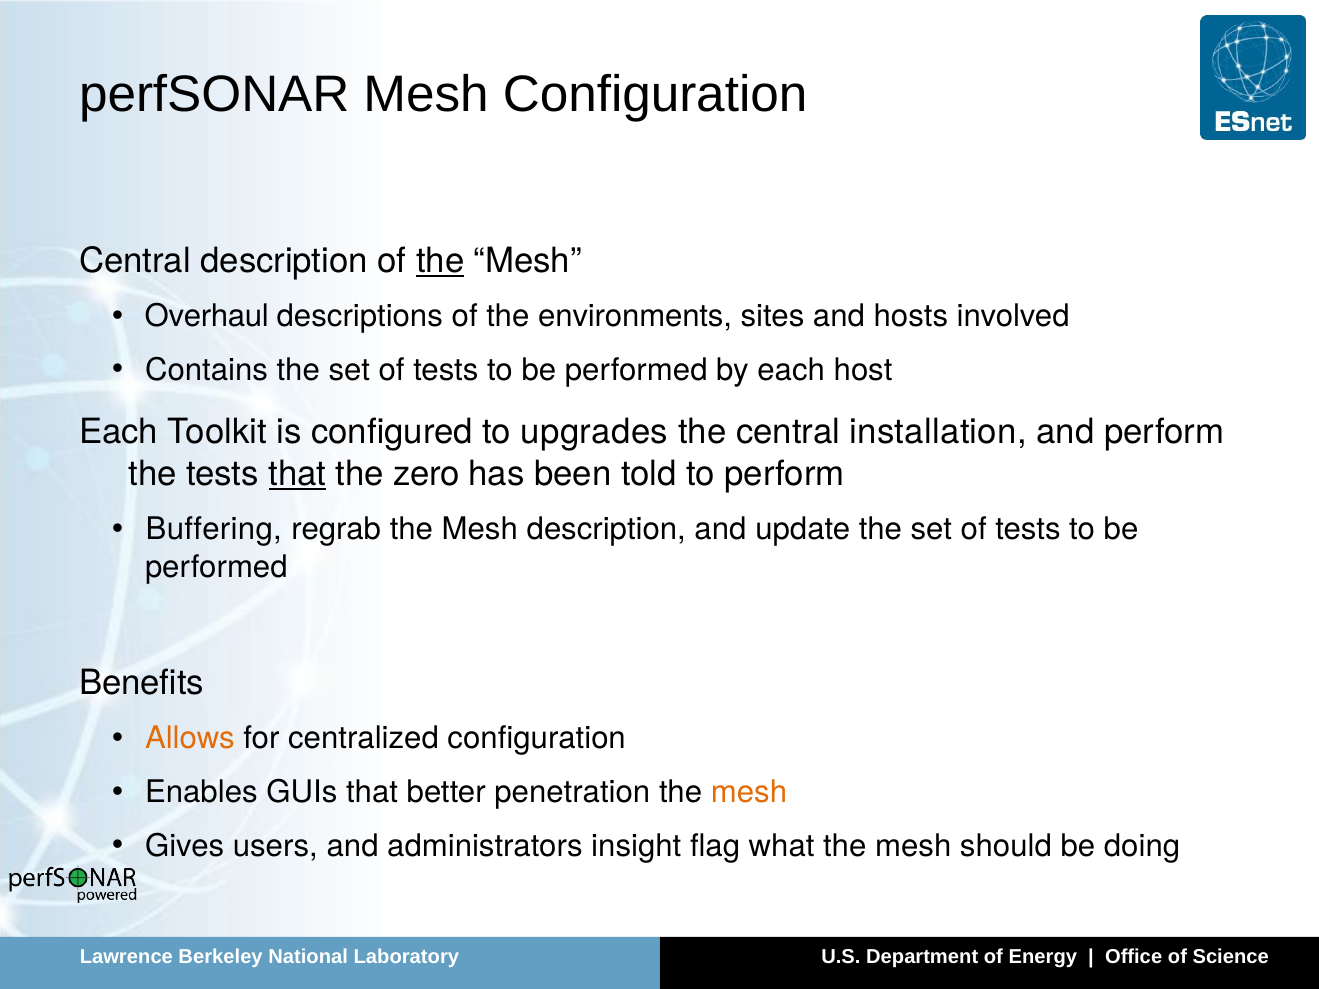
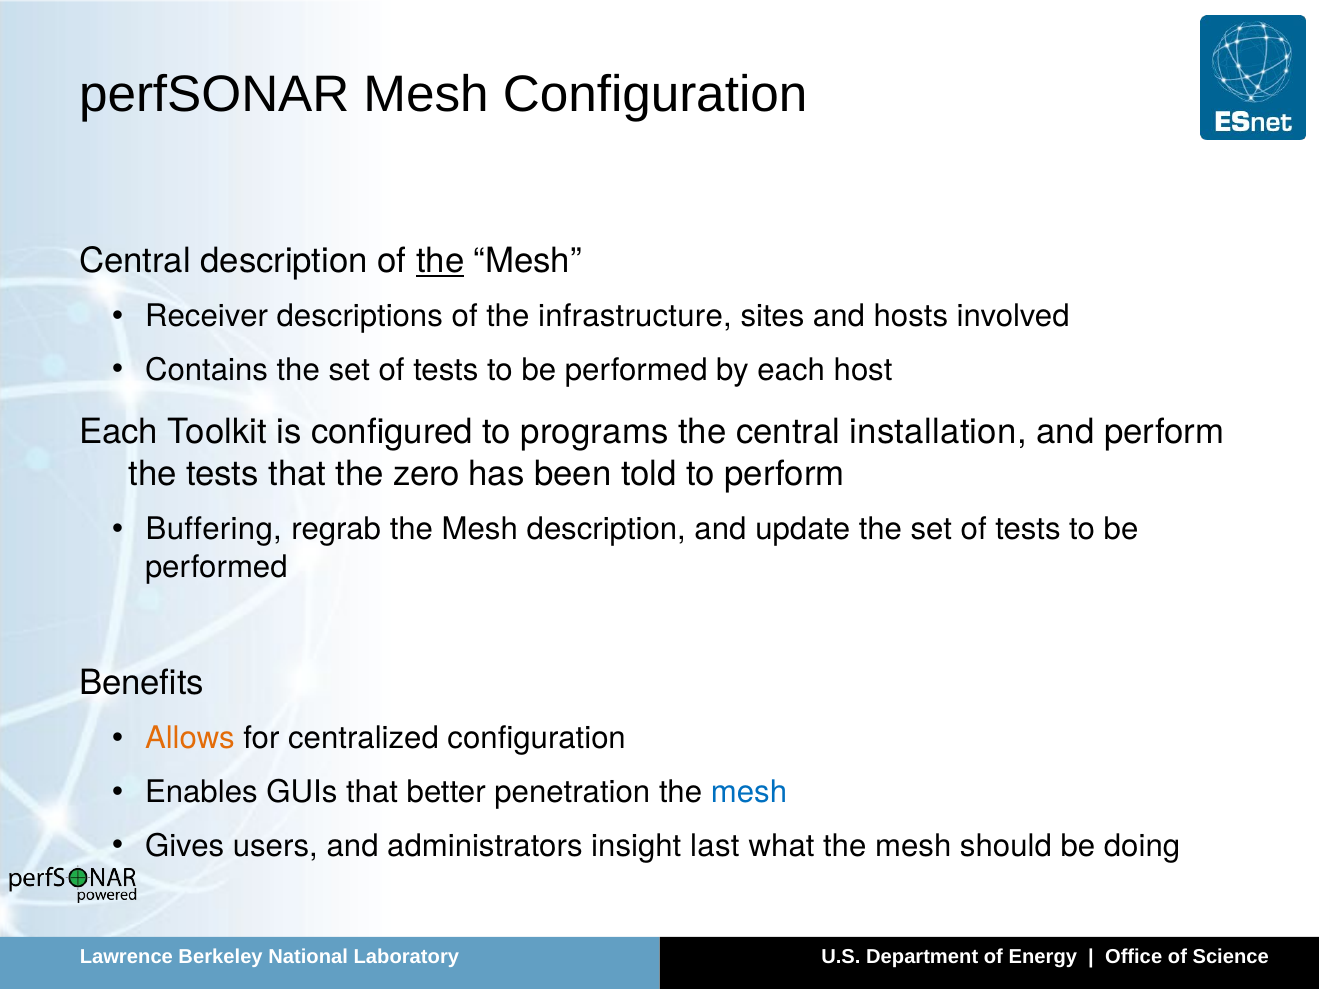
Overhaul: Overhaul -> Receiver (207, 317)
environments: environments -> infrastructure (635, 317)
upgrades: upgrades -> programs (595, 432)
that underline: present -> none (297, 474)
mesh colour: orange -> blue (749, 793)
flag: flag -> last (715, 847)
